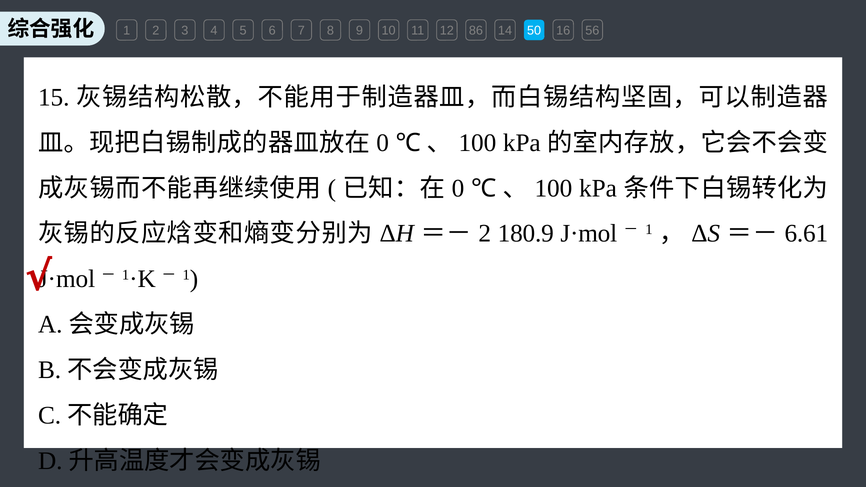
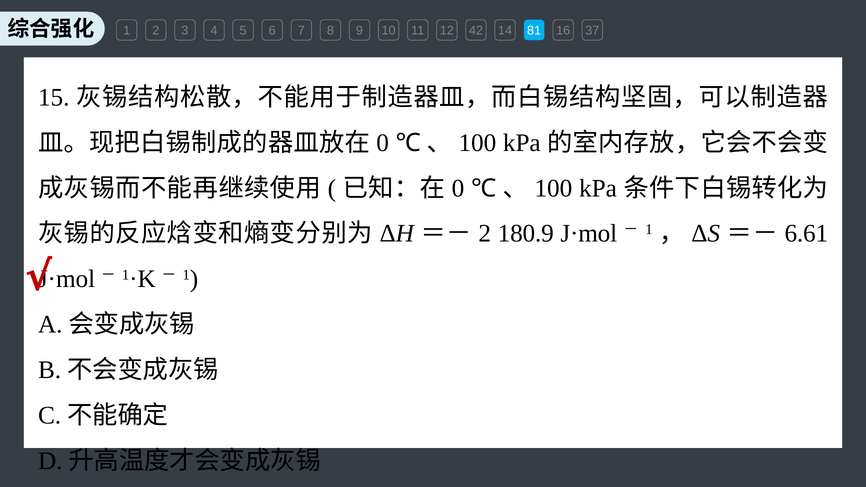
86: 86 -> 42 (476, 31)
50: 50 -> 81 (534, 31)
56: 56 -> 37 (592, 31)
